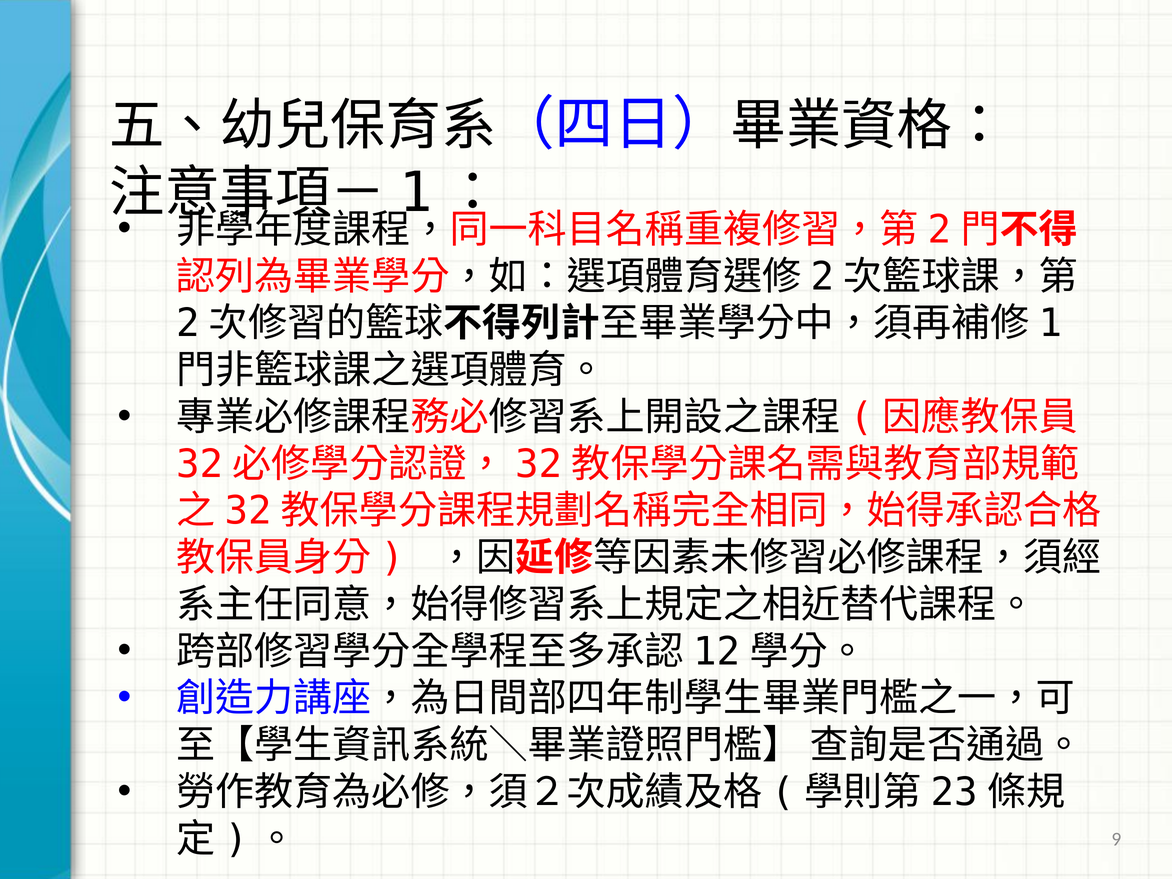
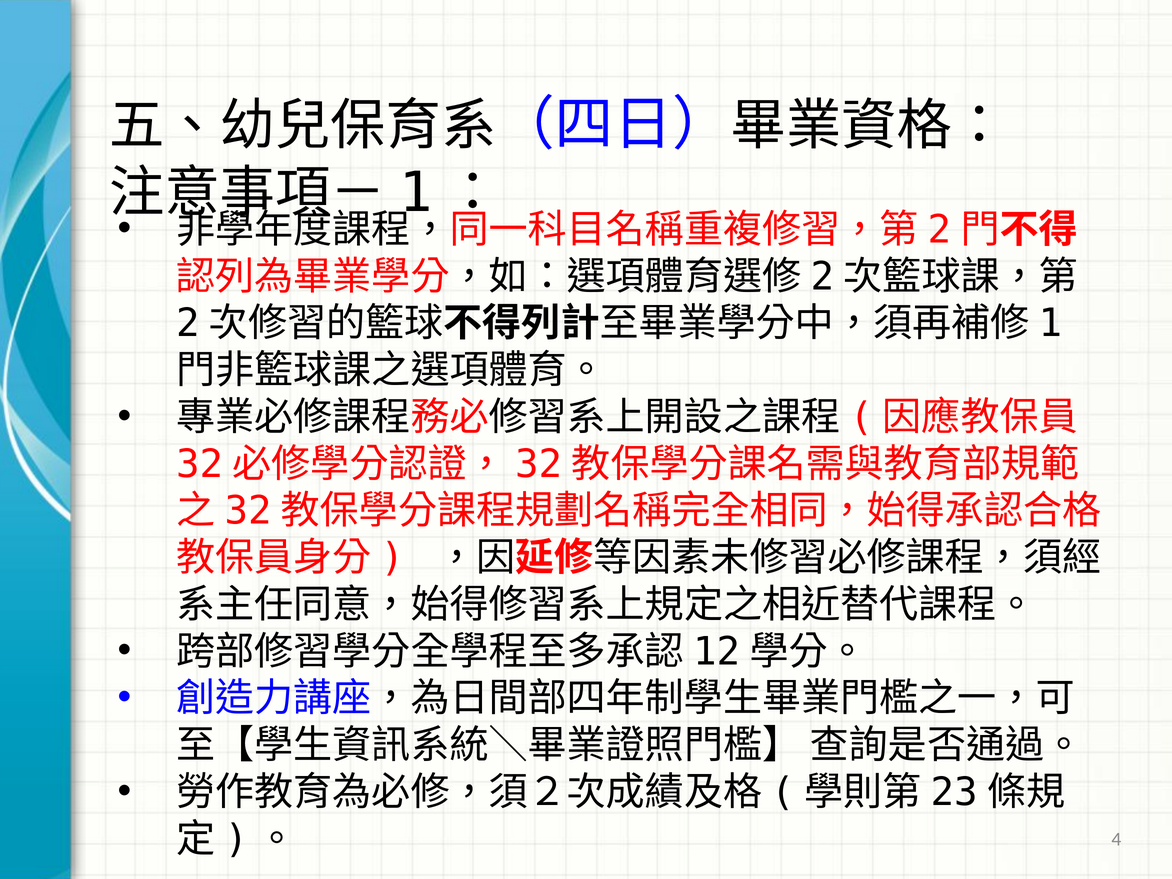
9: 9 -> 4 (1116, 839)
